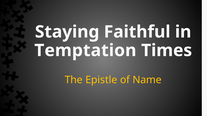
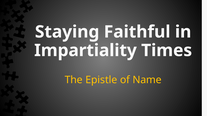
Temptation: Temptation -> Impartiality (85, 51)
